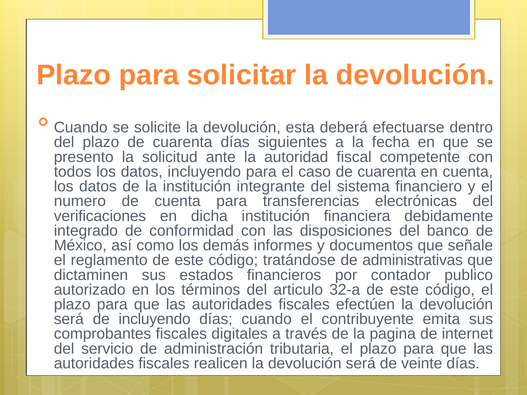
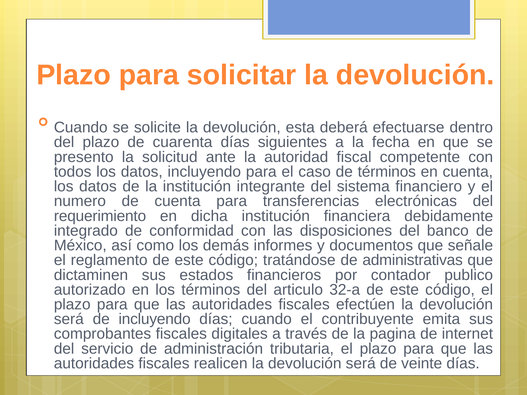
caso de cuarenta: cuarenta -> términos (387, 172)
verificaciones: verificaciones -> requerimiento (100, 216)
